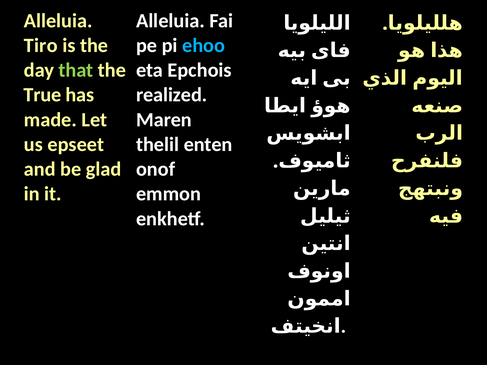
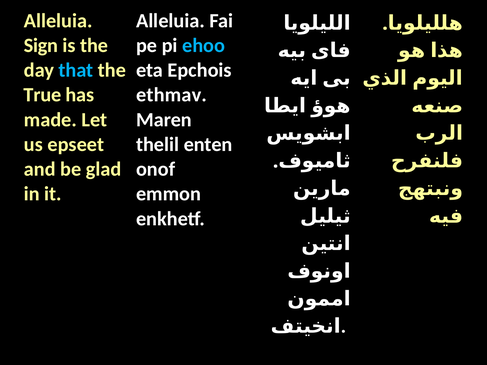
Tiro: Tiro -> Sign (41, 45)
that colour: light green -> light blue (76, 70)
realized: realized -> ethmav (172, 95)
